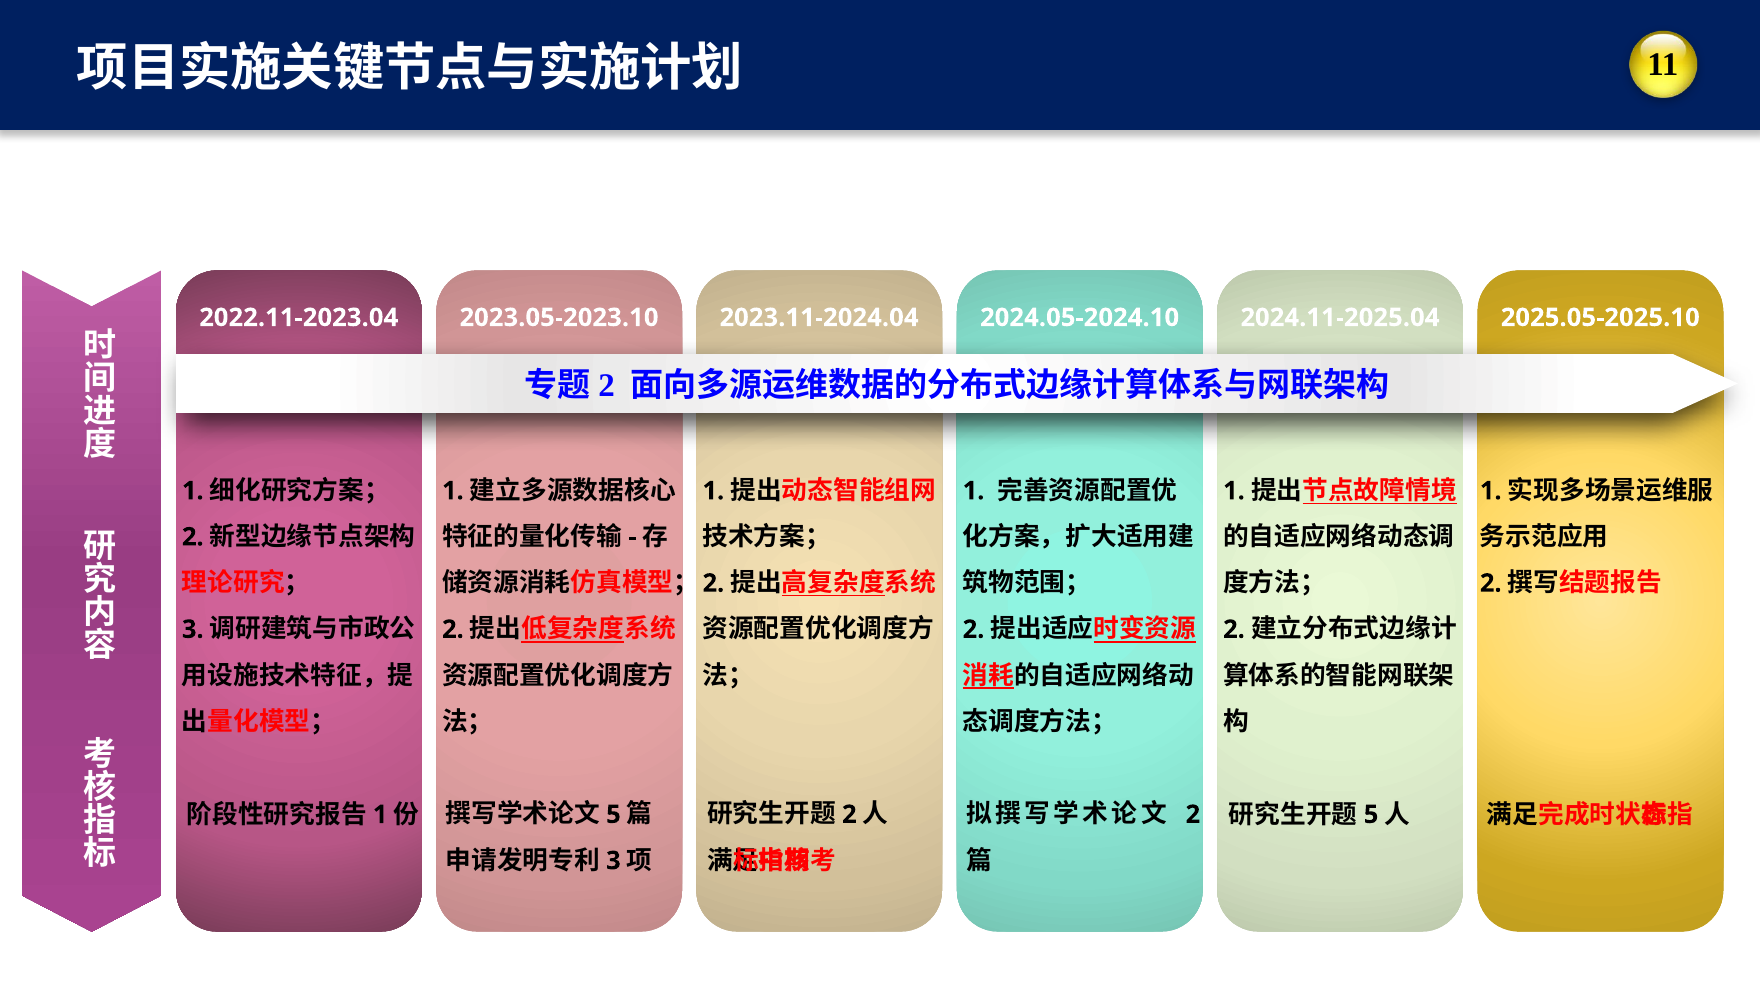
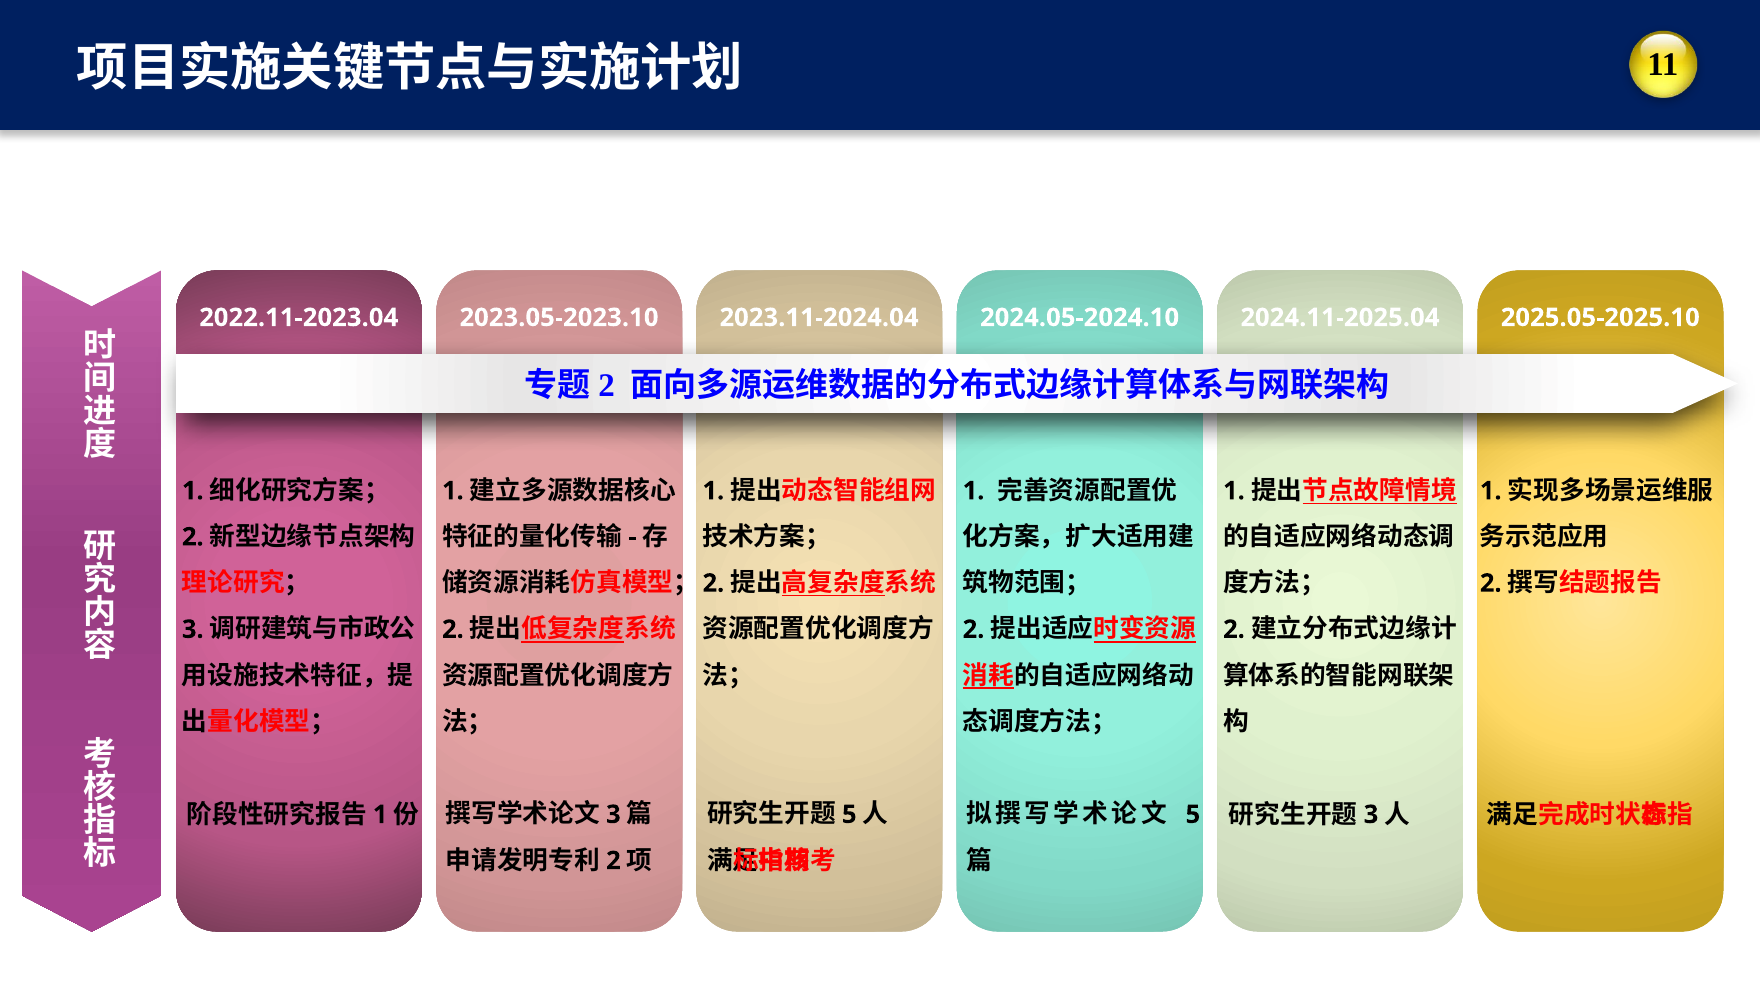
5: 5 -> 3 (613, 814)
2: 2 -> 5 (849, 814)
2: 2 -> 5 (1193, 814)
5: 5 -> 3 (1371, 815)
3: 3 -> 2 (613, 861)
